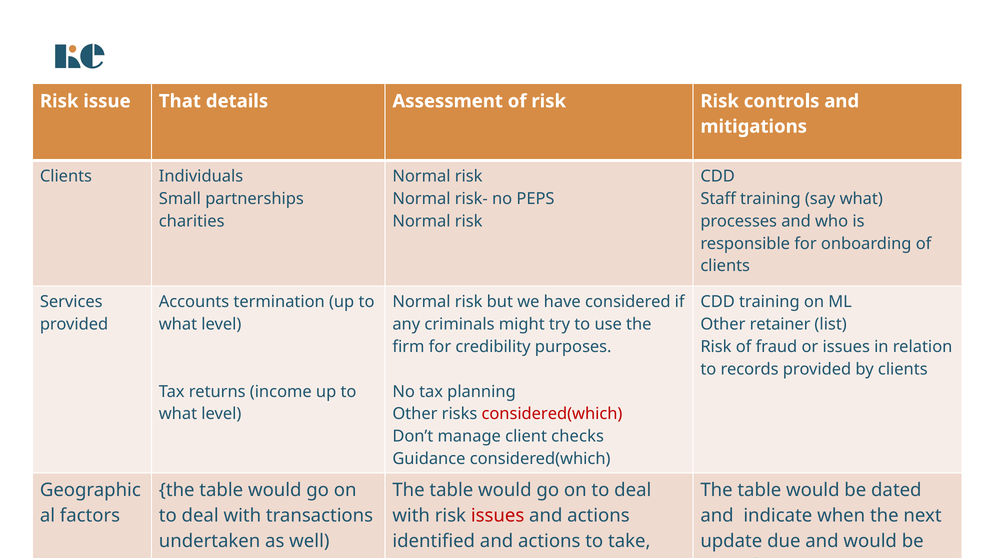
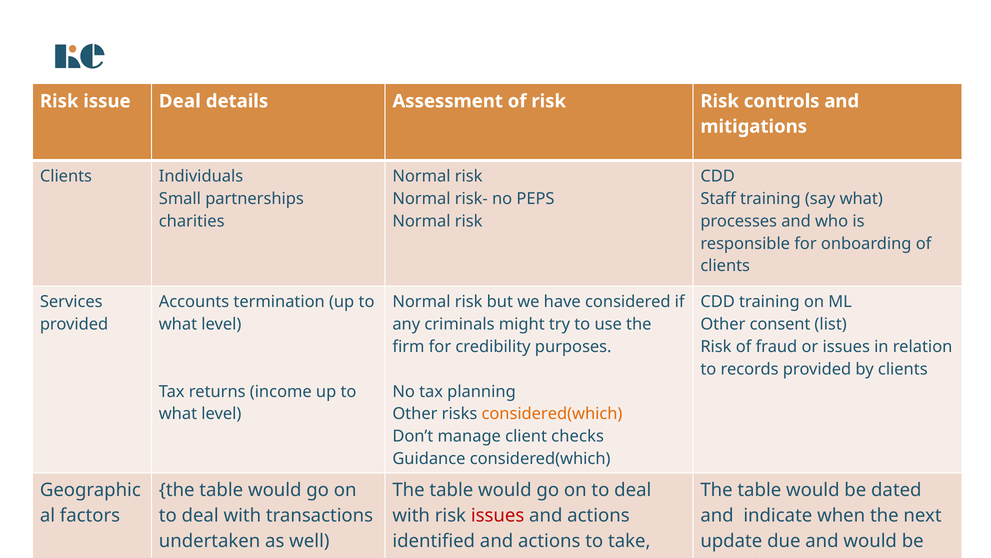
issue That: That -> Deal (180, 101)
retainer: retainer -> consent (780, 324)
considered(which colour: red -> orange (552, 414)
